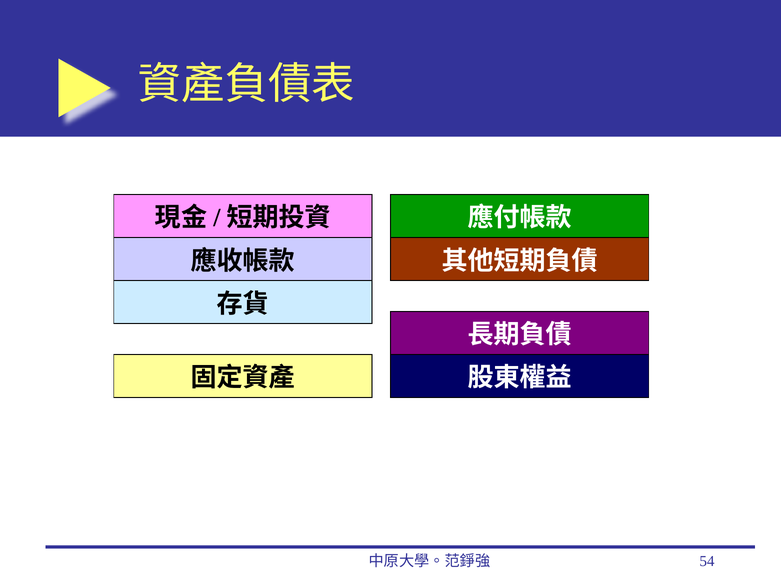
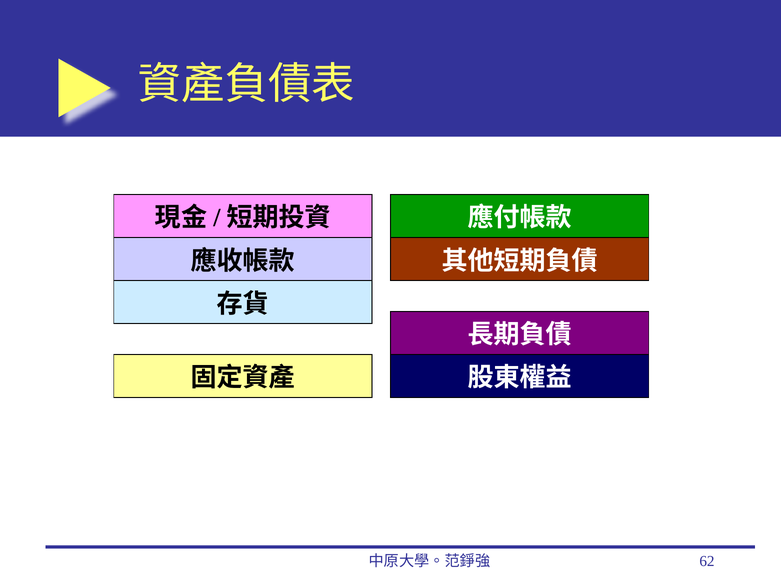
54: 54 -> 62 (707, 561)
